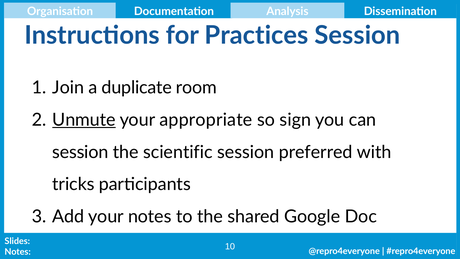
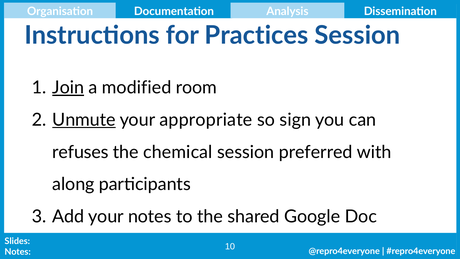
Join underline: none -> present (68, 88)
duplicate: duplicate -> modified (137, 88)
session: session -> refuses (80, 152)
scientific: scientific -> chemical (178, 152)
tricks: tricks -> along (73, 184)
